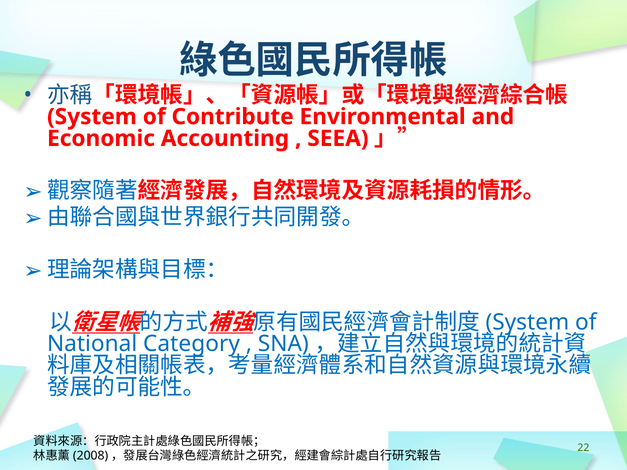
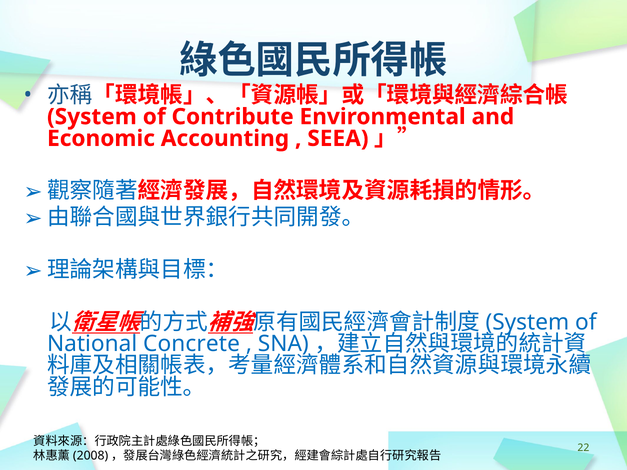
Category: Category -> Concrete (191, 344)
